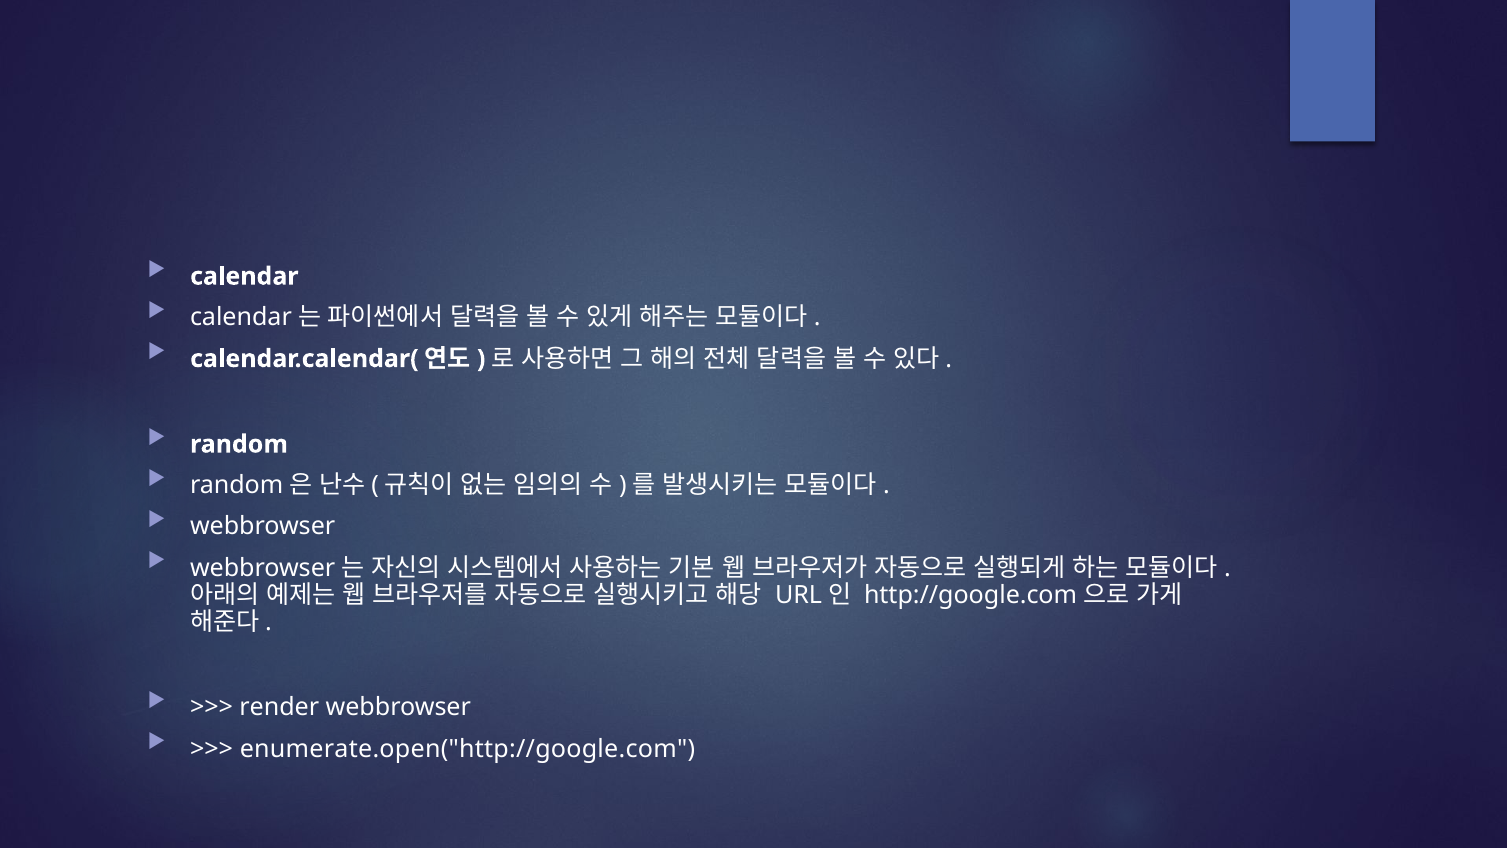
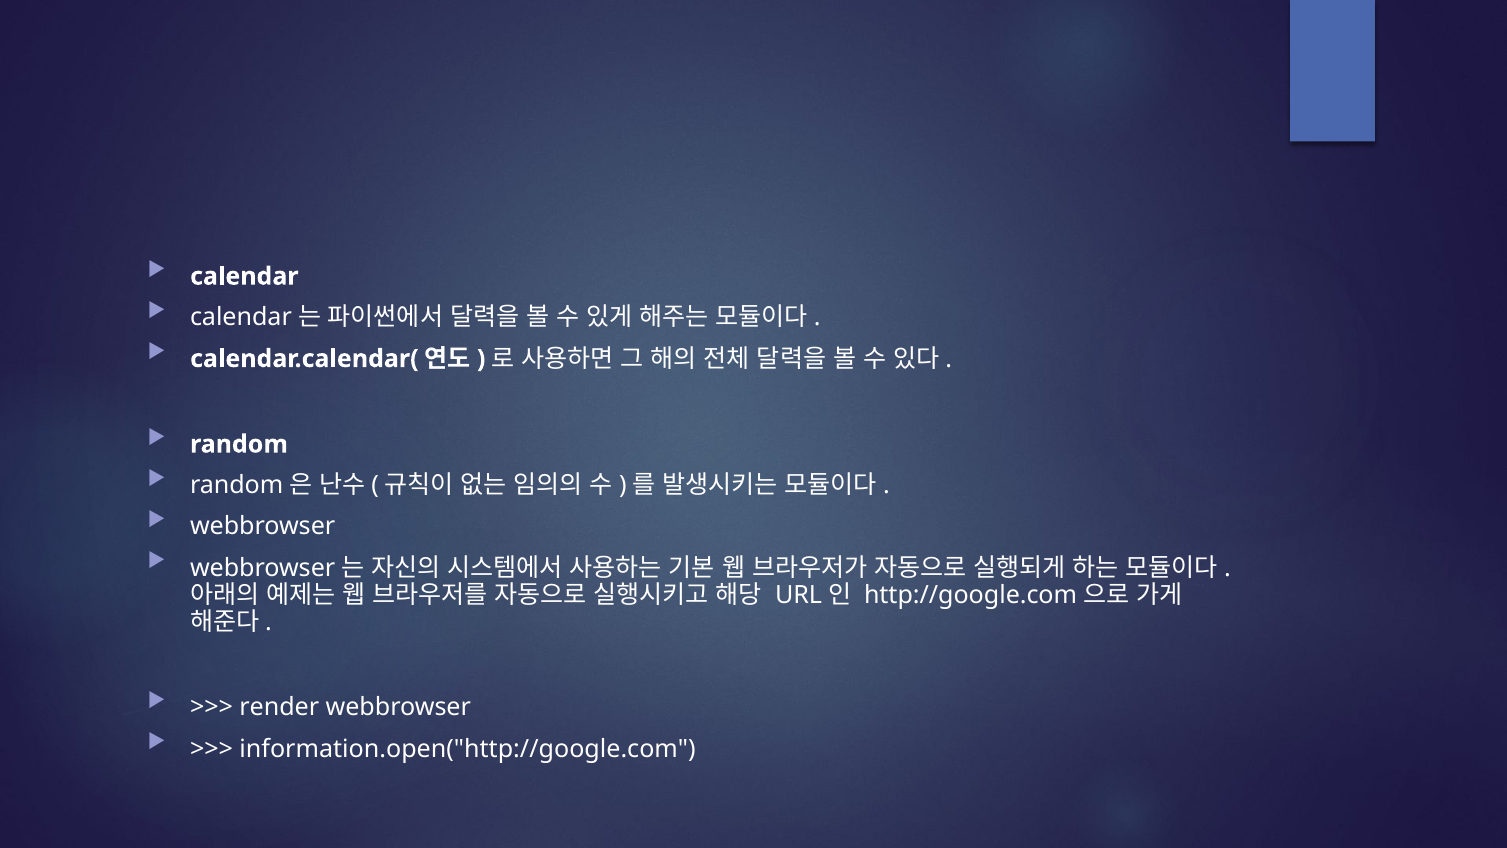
enumerate.open("http://google.com: enumerate.open("http://google.com -> information.open("http://google.com (468, 749)
